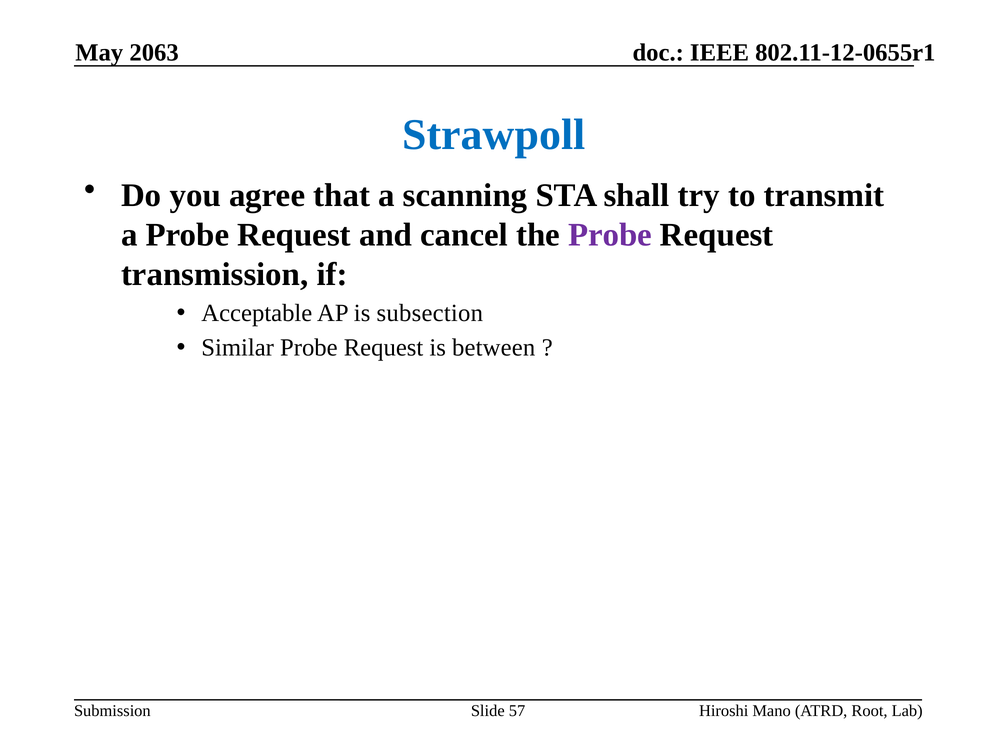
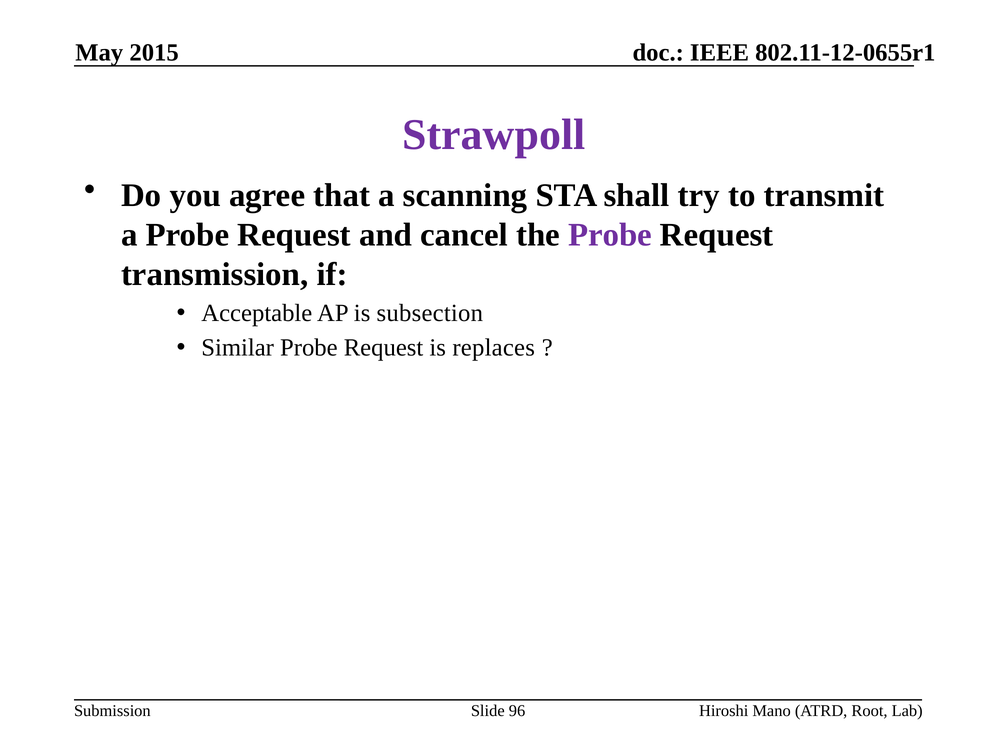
2063: 2063 -> 2015 (154, 52)
Strawpoll colour: blue -> purple (494, 135)
between: between -> replaces (494, 348)
57: 57 -> 96 (517, 711)
